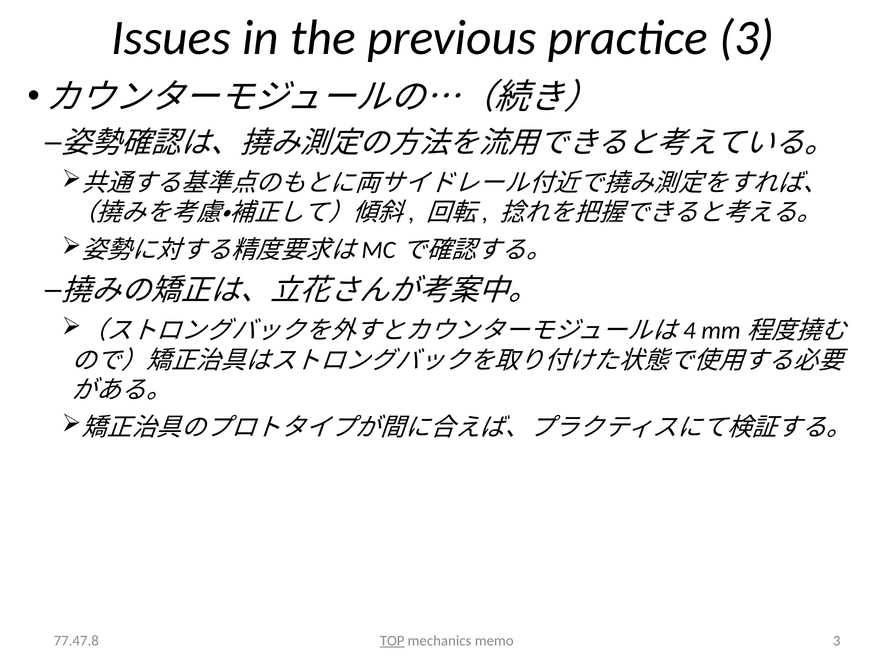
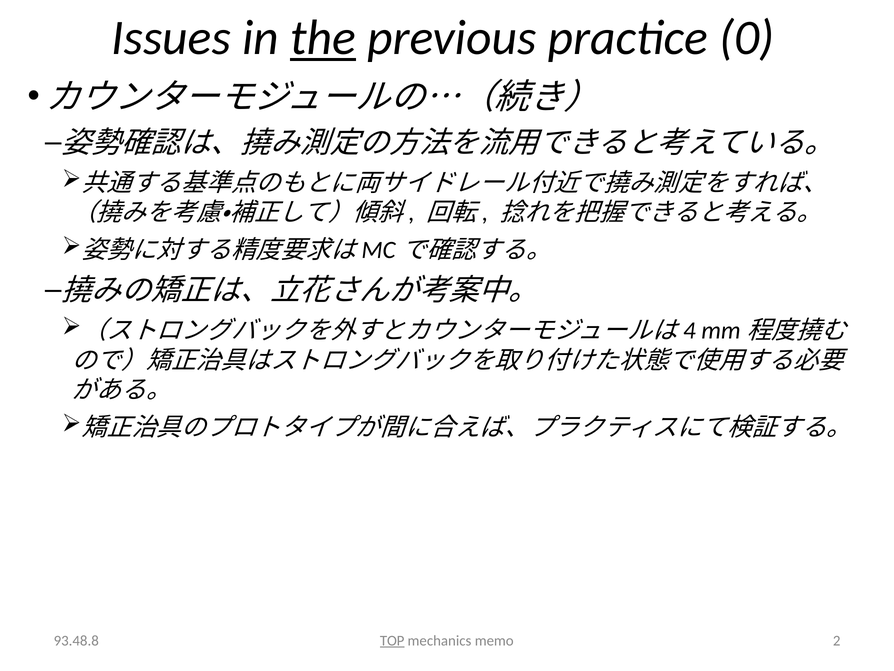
the underline: none -> present (323, 38)
practice 3: 3 -> 0 (747, 38)
memo 3: 3 -> 2 (837, 640)
77.47.8: 77.47.8 -> 93.48.8 (76, 640)
